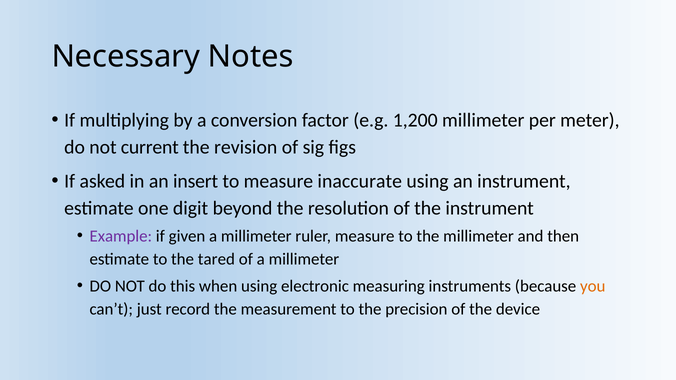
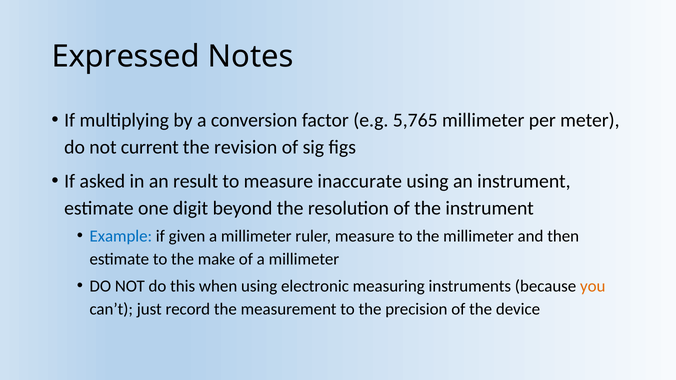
Necessary: Necessary -> Expressed (126, 57)
1,200: 1,200 -> 5,765 (415, 120)
insert: insert -> result (196, 181)
Example colour: purple -> blue (121, 236)
tared: tared -> make (216, 260)
